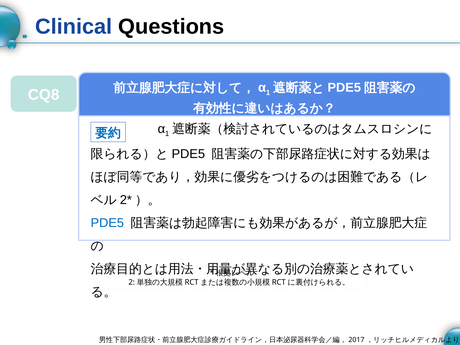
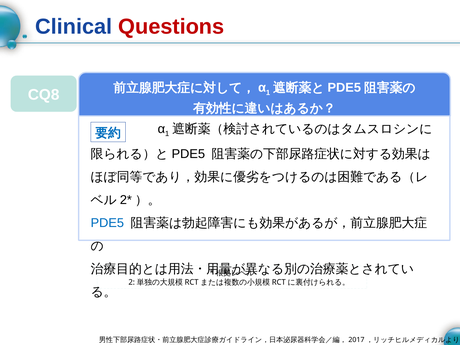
Questions colour: black -> red (171, 27)
